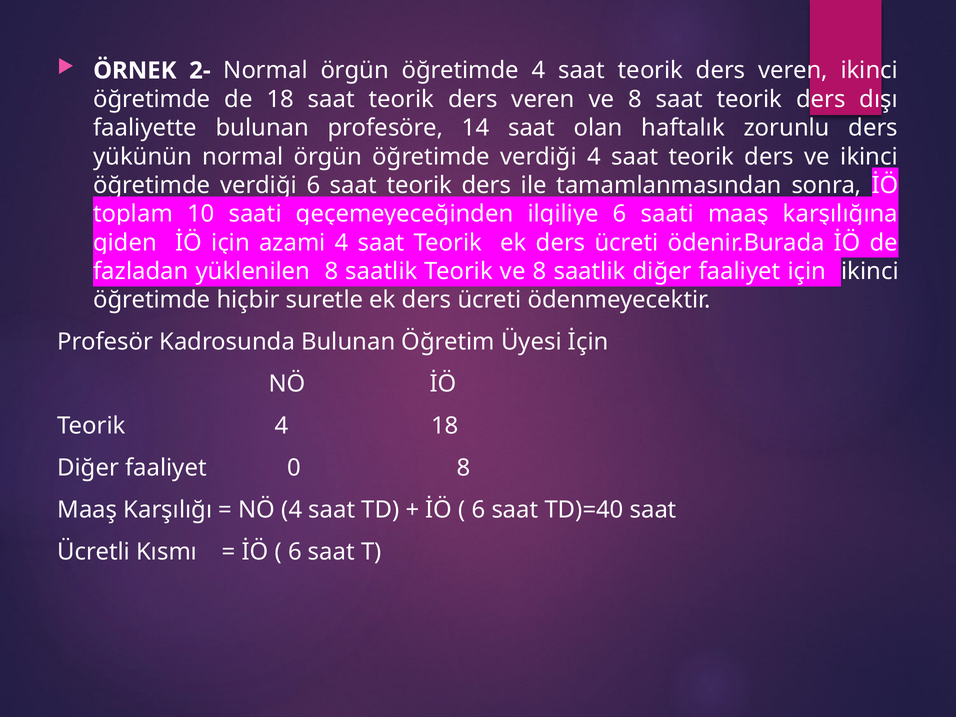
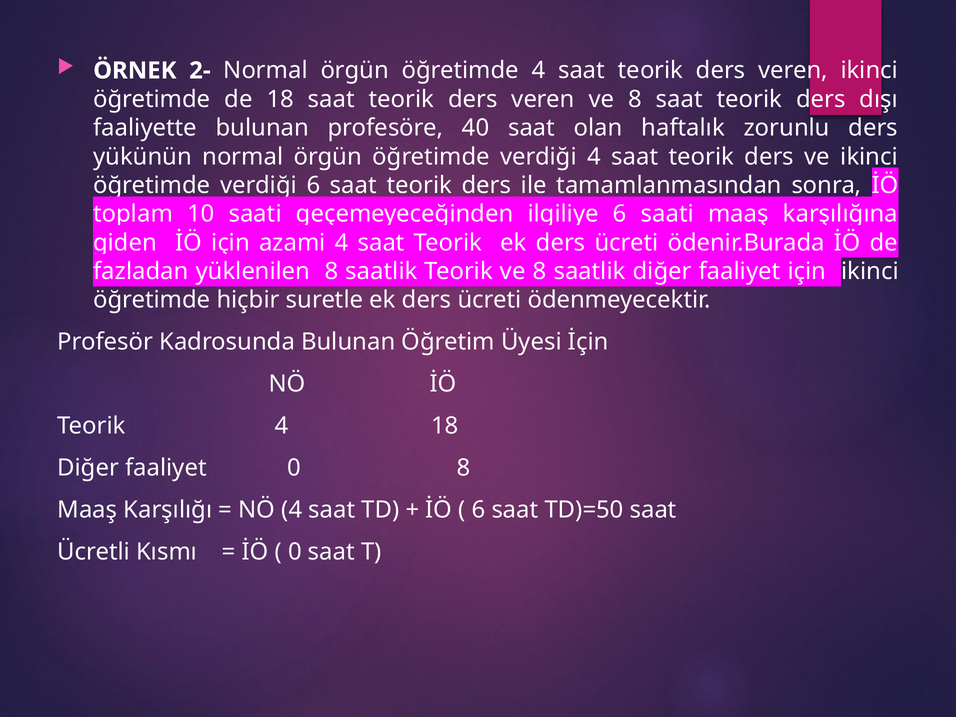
14: 14 -> 40 (476, 128)
TD)=40: TD)=40 -> TD)=50 (584, 510)
6: 6 -> 0 (295, 552)
